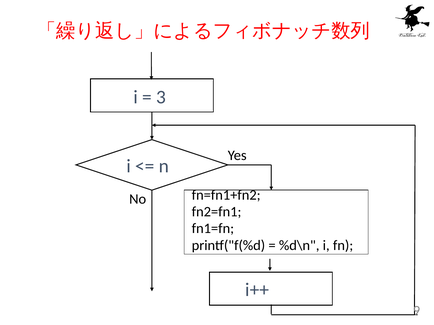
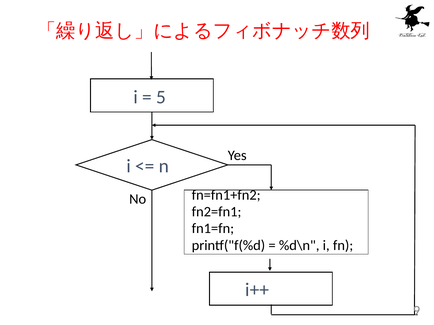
3: 3 -> 5 (161, 97)
